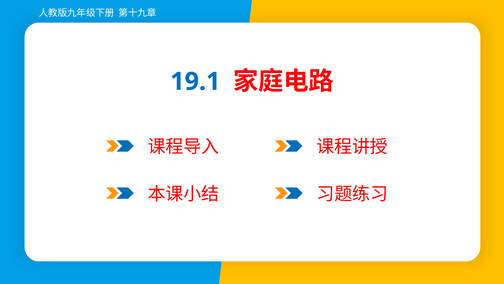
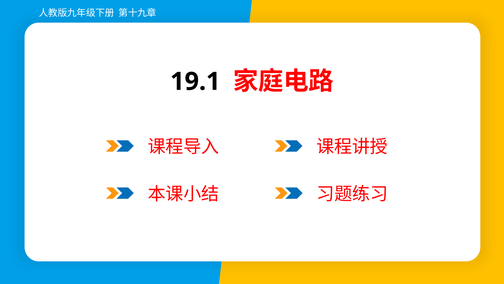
19.1 colour: blue -> black (195, 81)
